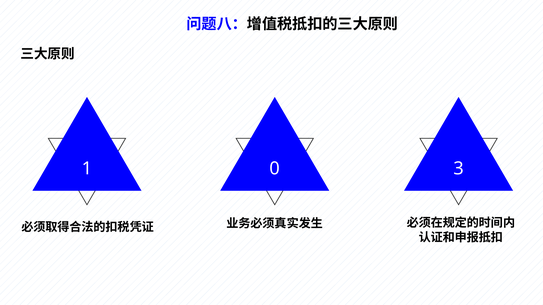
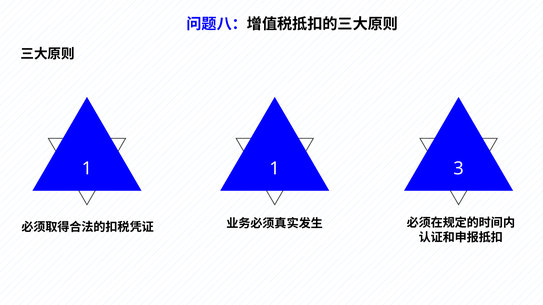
1 0: 0 -> 1 (275, 169)
